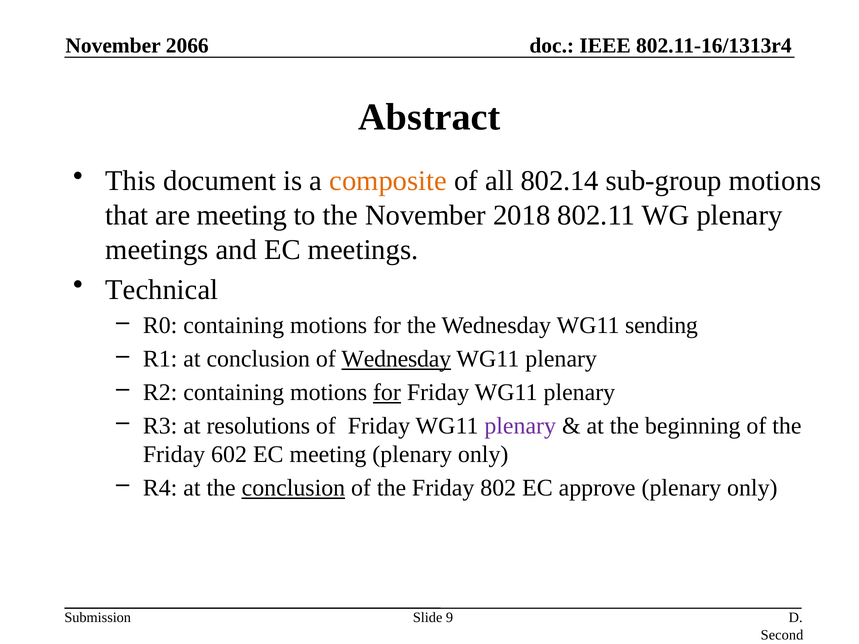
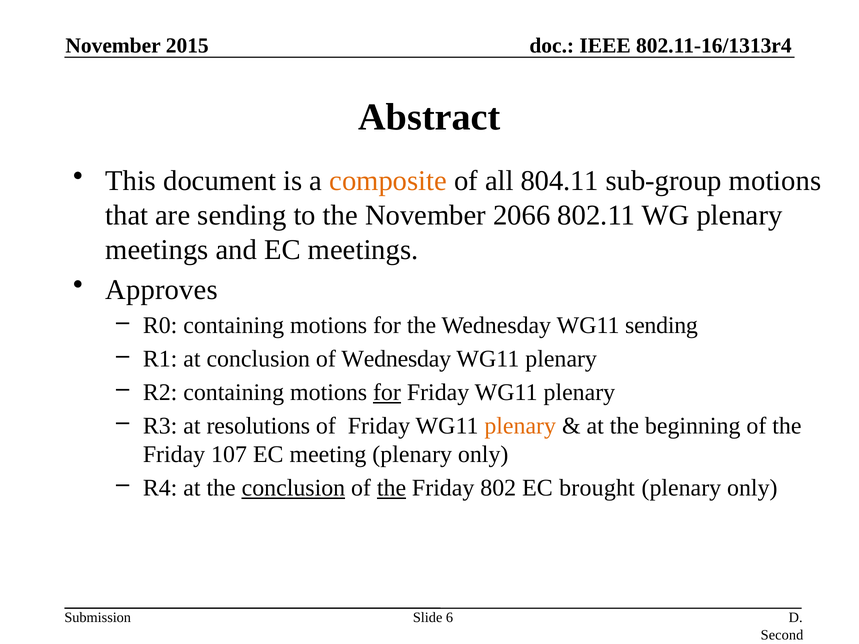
2066: 2066 -> 2015 (187, 46)
802.14: 802.14 -> 804.11 (560, 181)
are meeting: meeting -> sending (242, 215)
2018: 2018 -> 2066 (522, 215)
Technical: Technical -> Approves (162, 290)
Wednesday underline: present -> none (396, 359)
plenary colour: purple -> orange (520, 426)
602: 602 -> 107 (229, 455)
the underline: none -> present (392, 488)
approve: approve -> brought (597, 488)
9: 9 -> 6 (450, 618)
